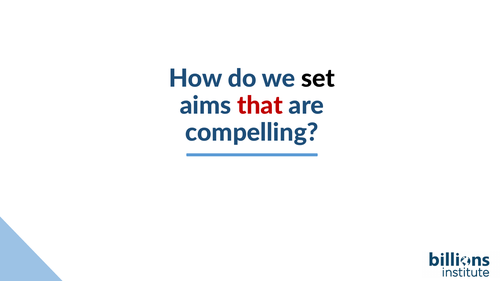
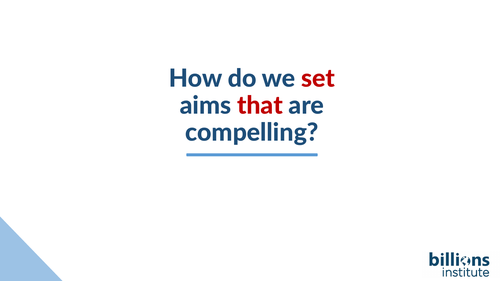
set colour: black -> red (318, 79)
